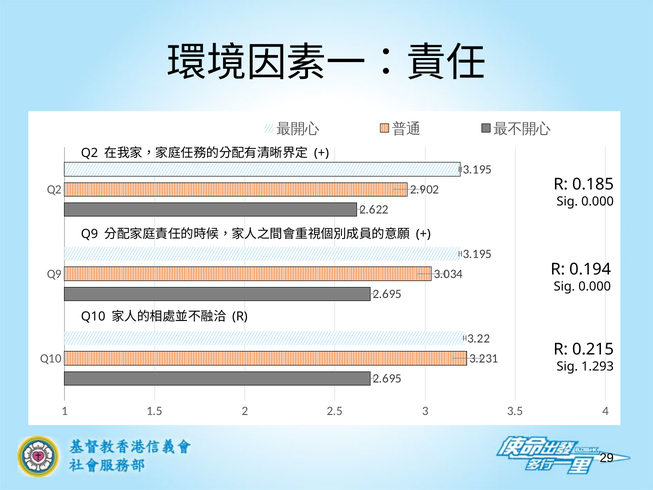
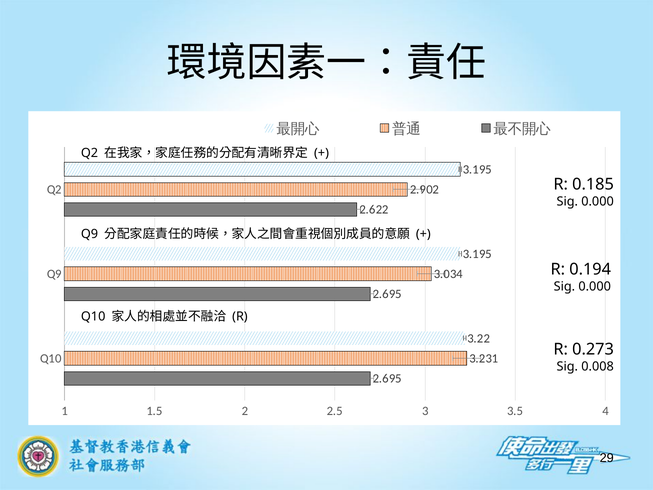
0.215: 0.215 -> 0.273 (593, 349)
1.293: 1.293 -> 0.008 (598, 367)
